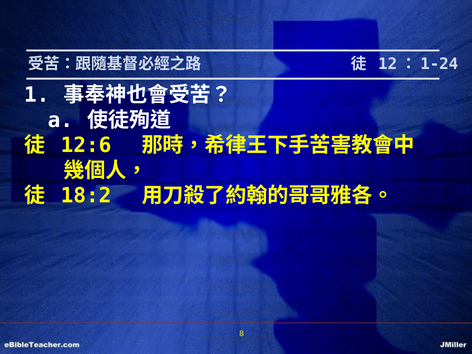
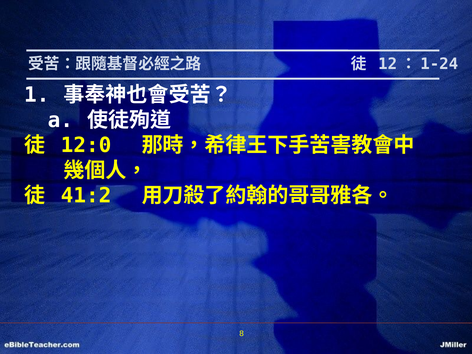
12:6: 12:6 -> 12:0 (86, 145)
18:2: 18:2 -> 41:2 (86, 196)
